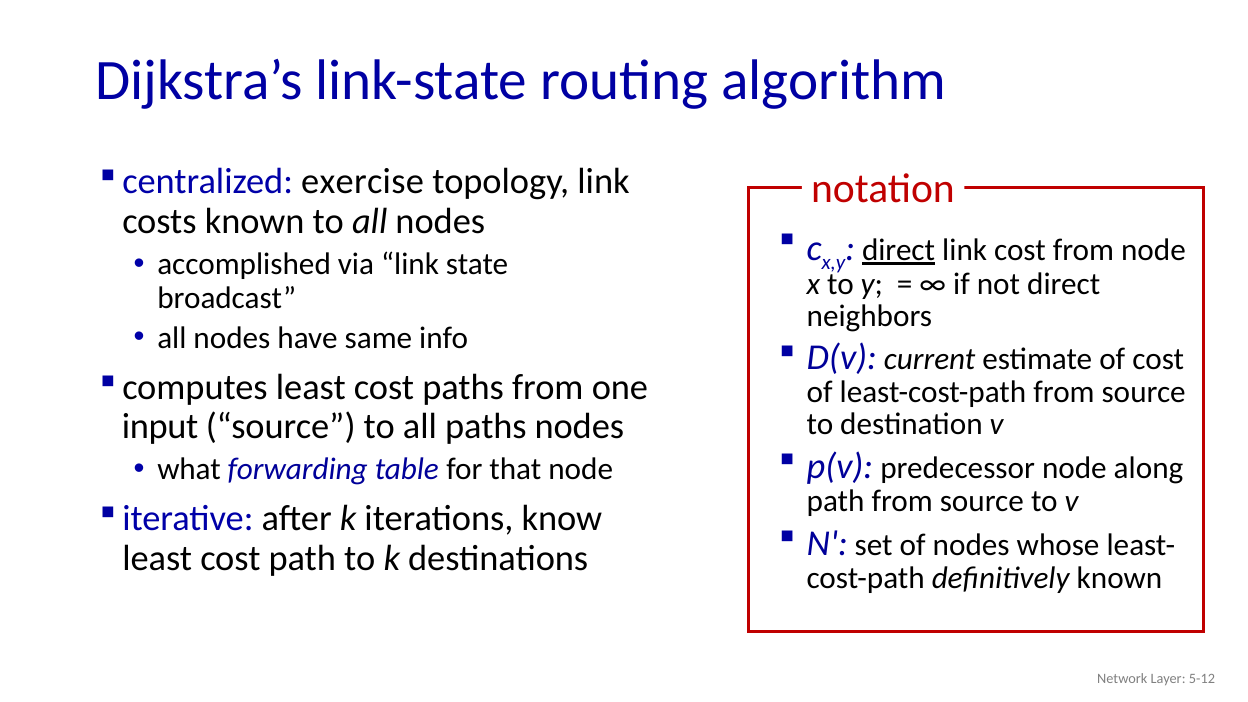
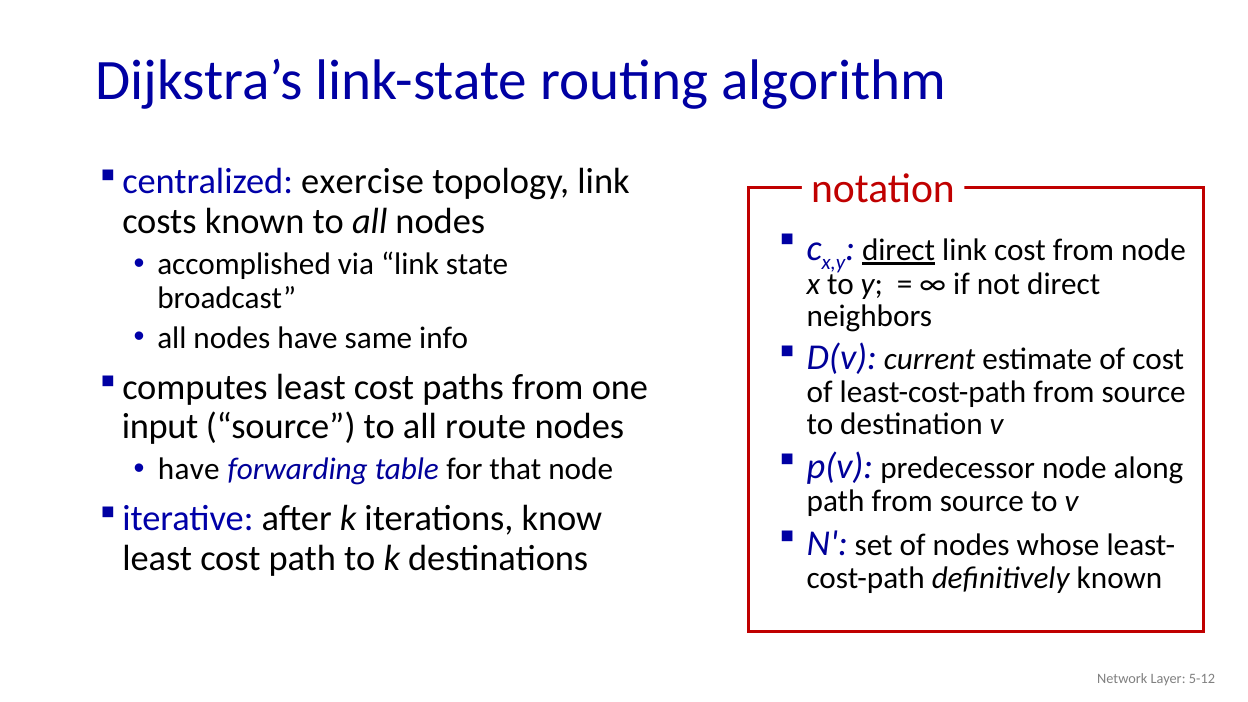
all paths: paths -> route (486, 427)
what: what -> have (189, 470)
